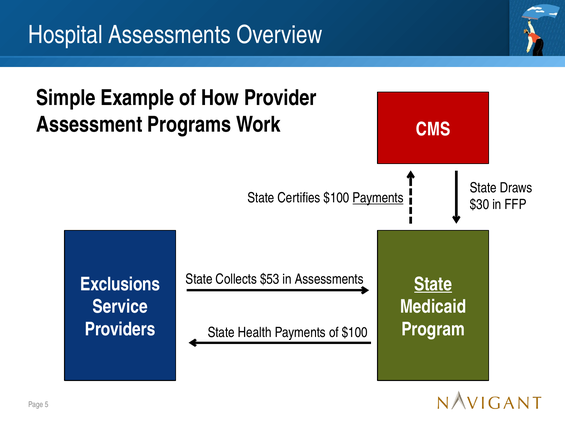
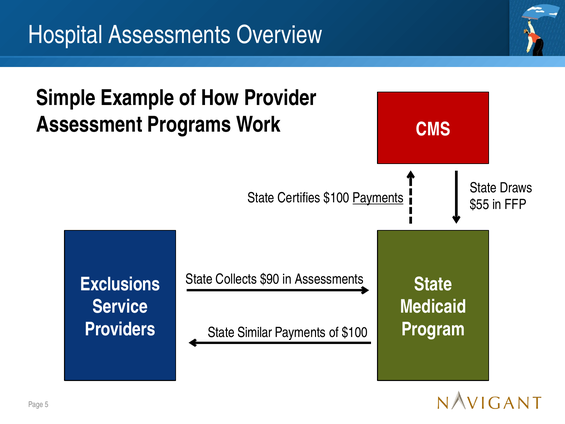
$30: $30 -> $55 (479, 205)
$53: $53 -> $90 (270, 279)
State underline: present -> none (433, 284)
Health: Health -> Similar (255, 332)
